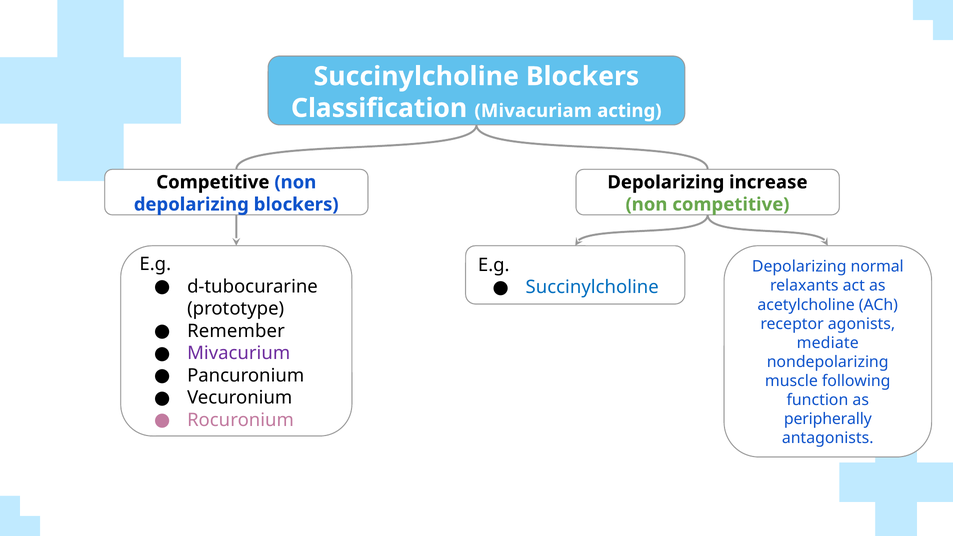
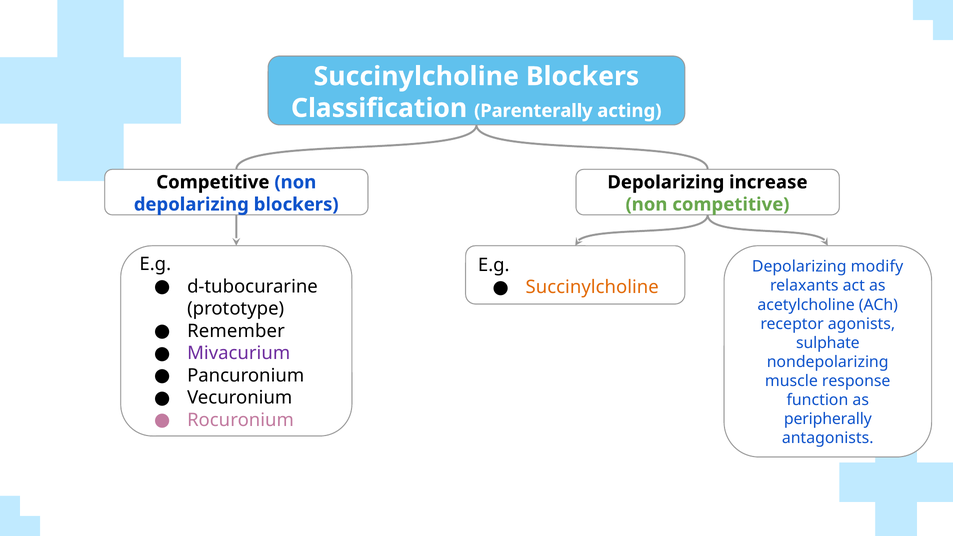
Mivacuriam: Mivacuriam -> Parenterally (533, 111)
normal: normal -> modify (877, 267)
Succinylcholine colour: blue -> orange (592, 287)
mediate: mediate -> sulphate (828, 343)
following: following -> response (856, 381)
